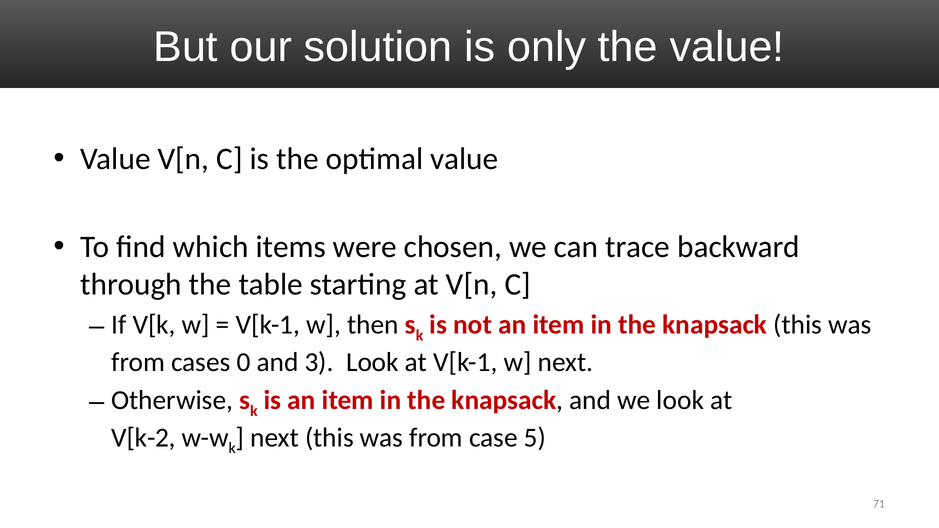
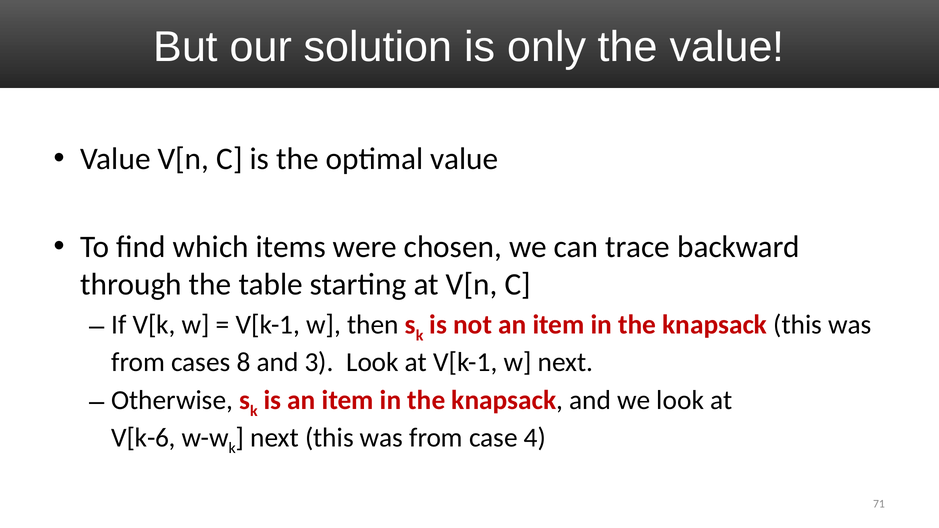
0: 0 -> 8 (244, 362)
V[k-2: V[k-2 -> V[k-6 (143, 438)
5: 5 -> 4 (535, 438)
